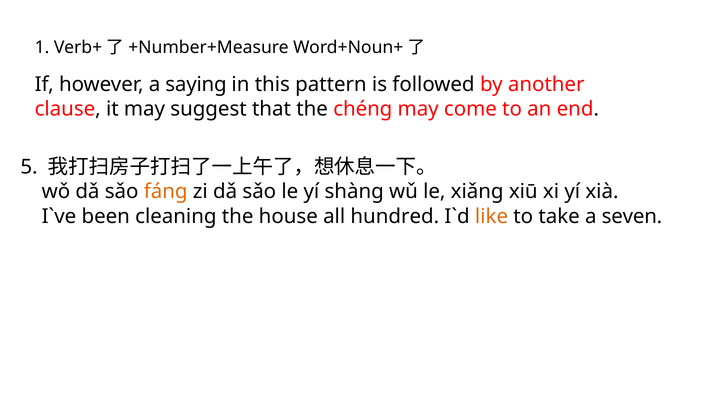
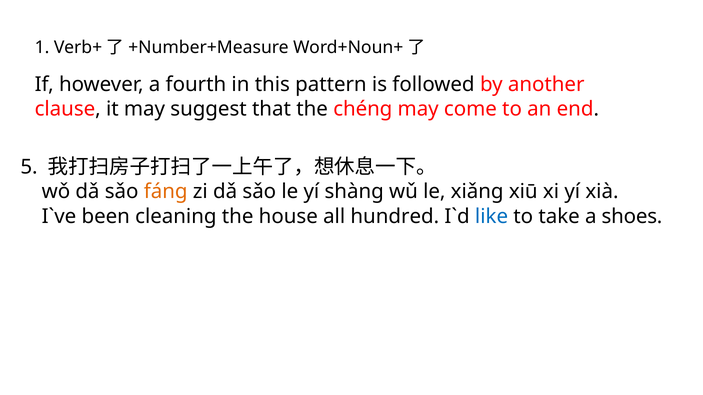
saying: saying -> fourth (196, 85)
like colour: orange -> blue (492, 217)
seven: seven -> shoes (632, 217)
